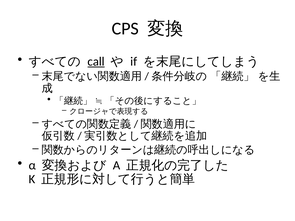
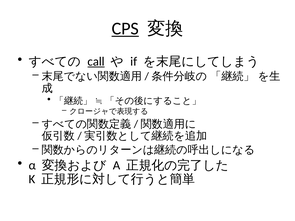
CPS underline: none -> present (125, 29)
